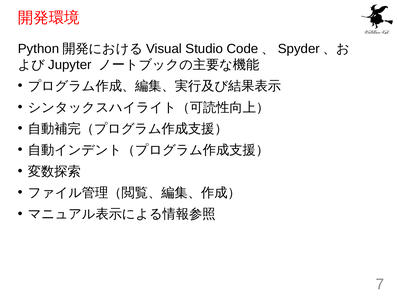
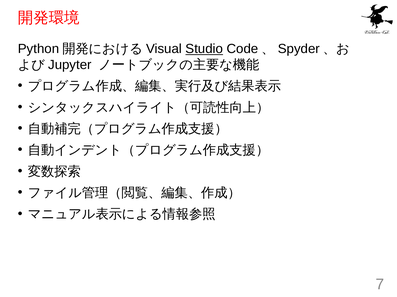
Studio underline: none -> present (204, 49)
